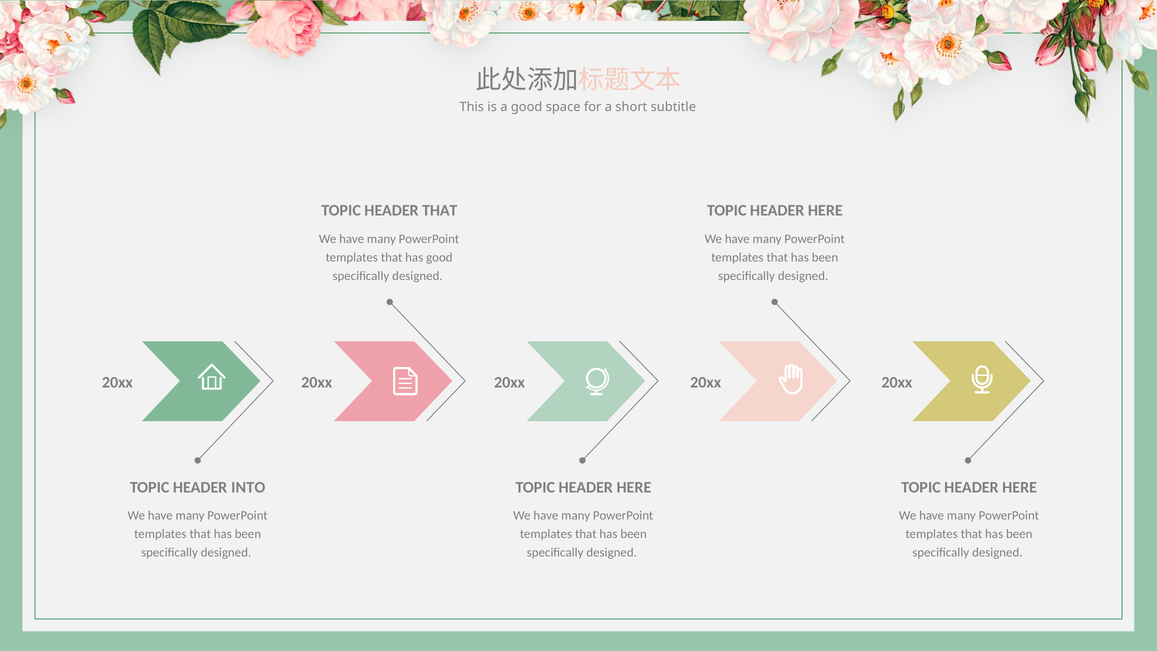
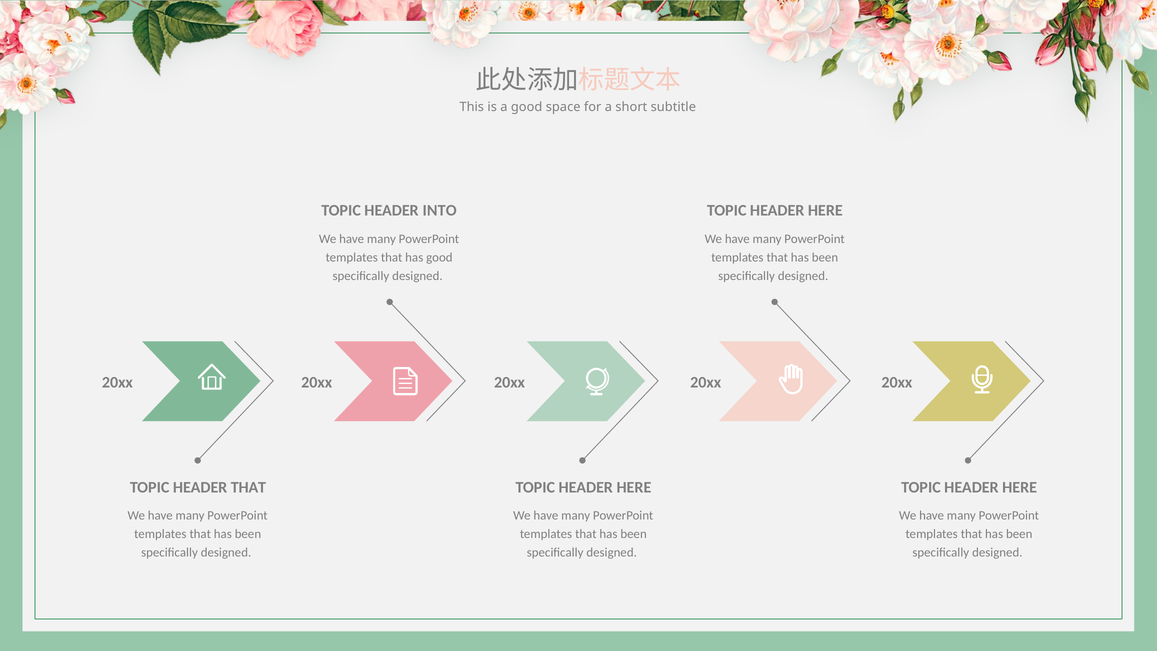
HEADER THAT: THAT -> INTO (440, 211)
HEADER INTO: INTO -> THAT (248, 487)
